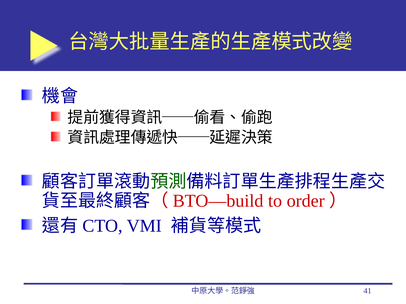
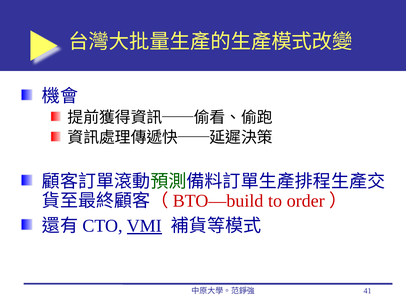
VMI underline: none -> present (144, 226)
